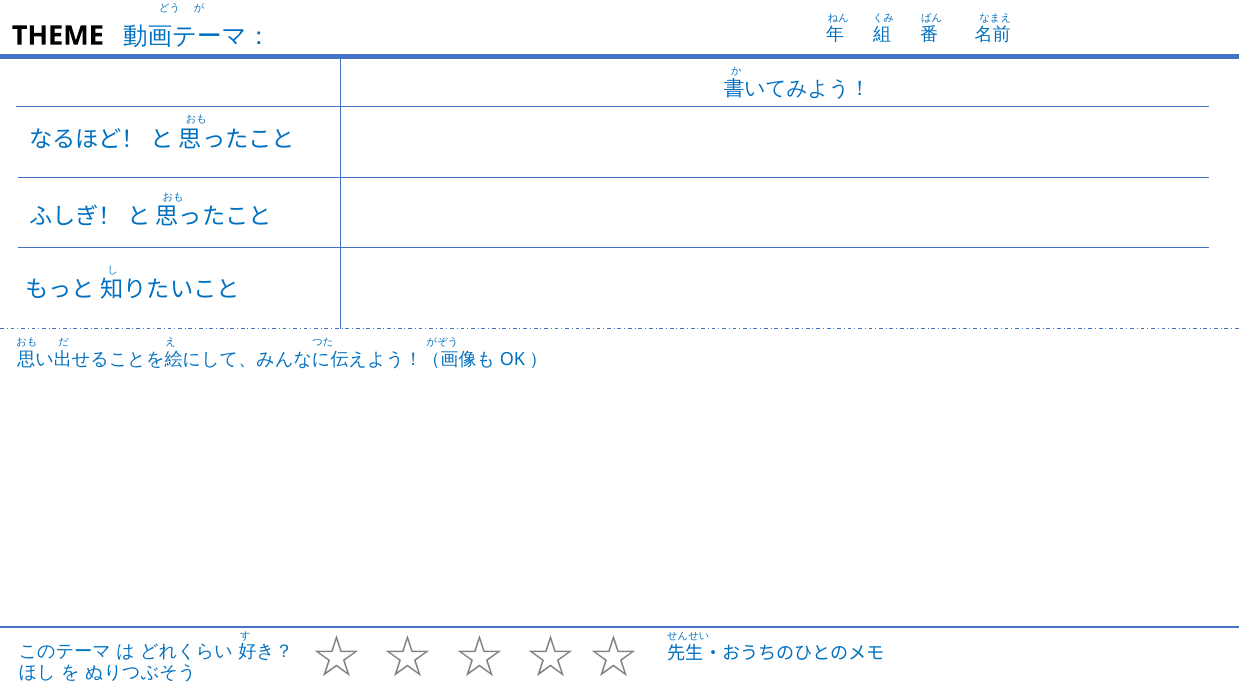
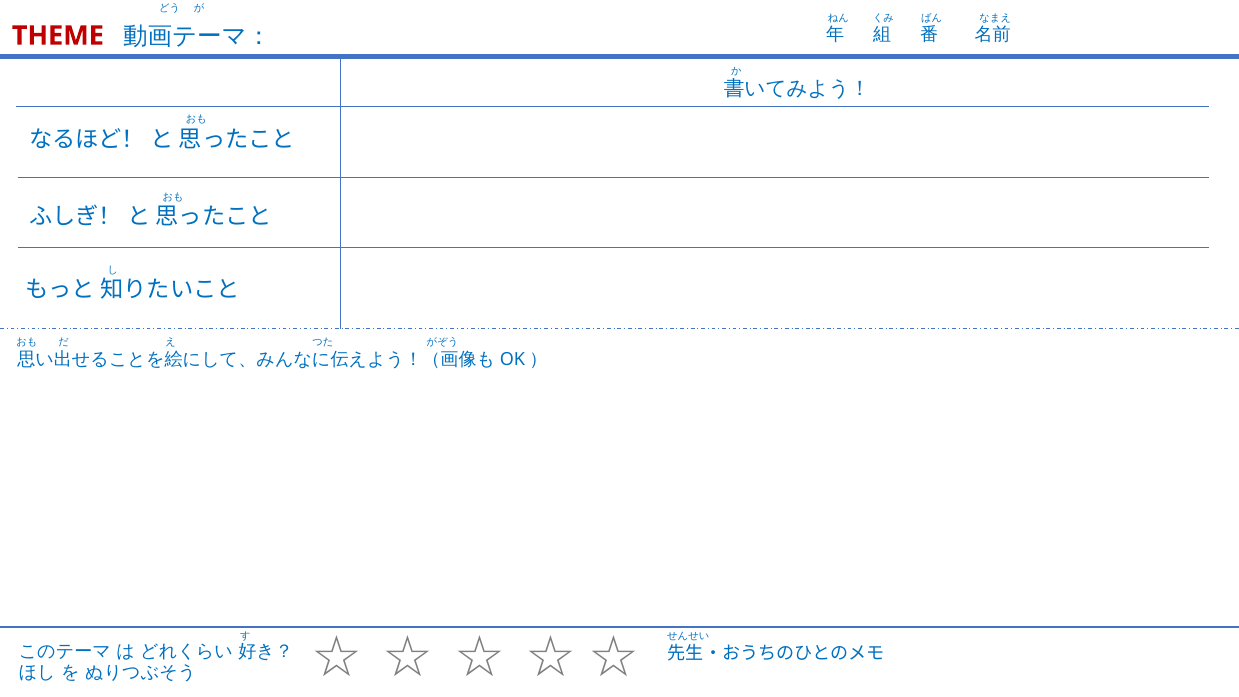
THEME colour: black -> red (58, 36)
